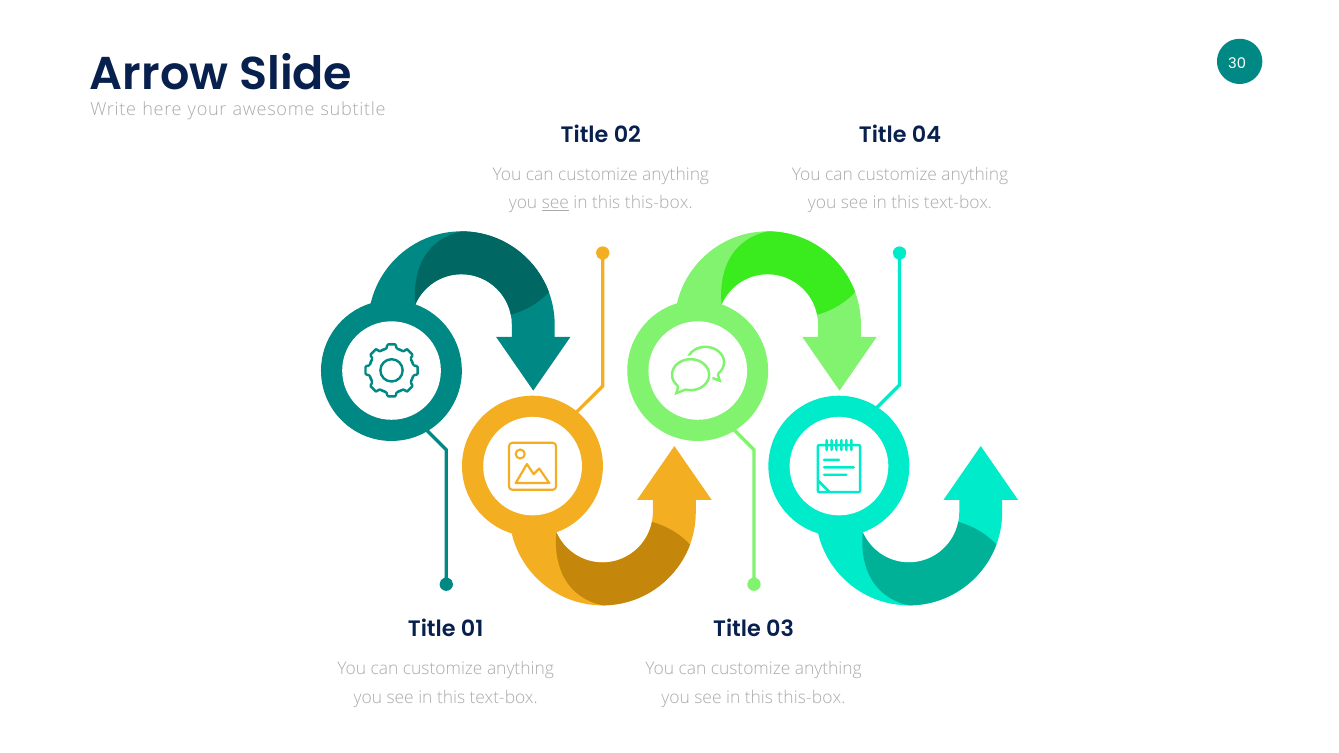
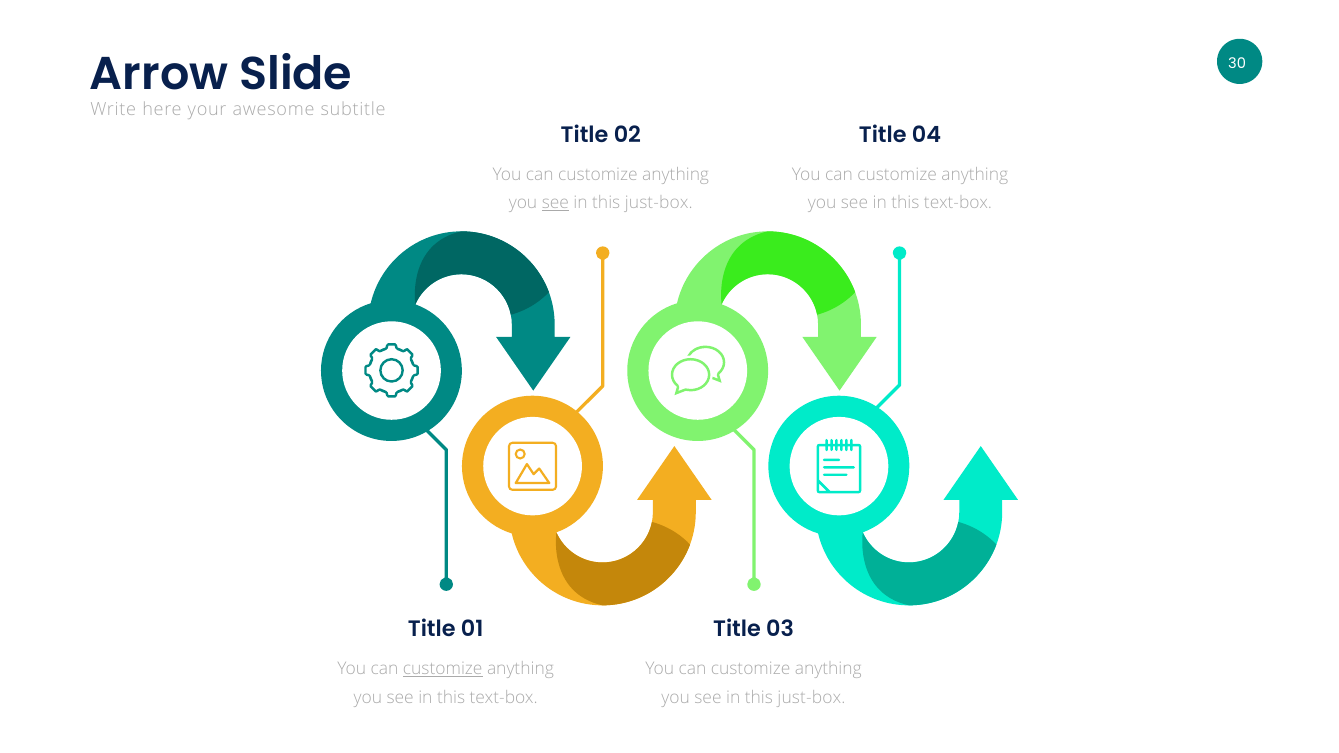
this-box: this-box -> just-box (659, 203)
customize underline: none -> present (443, 670)
this-box: this-box -> just-box (811, 698)
